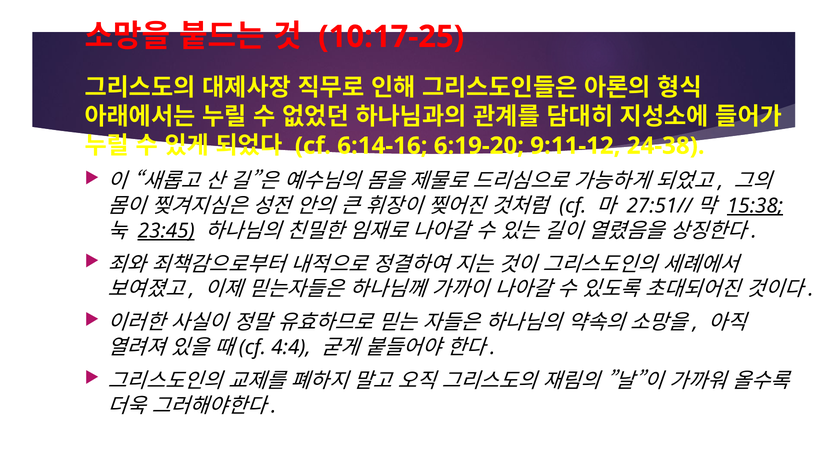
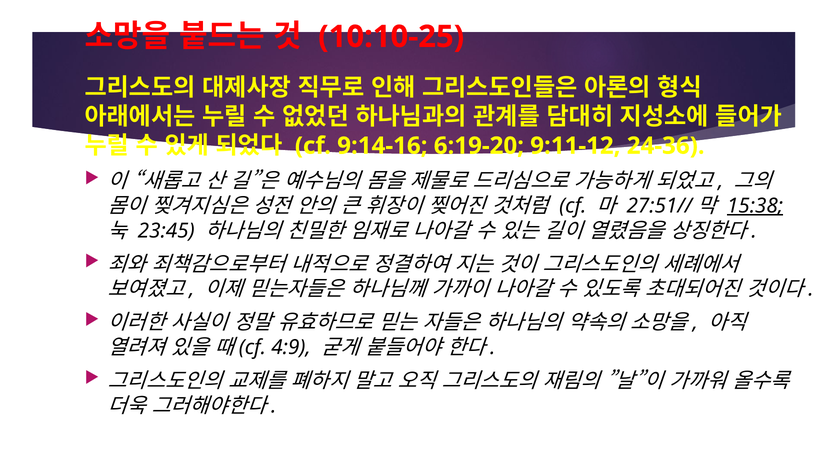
10:17-25: 10:17-25 -> 10:10-25 (391, 37)
6:14-16: 6:14-16 -> 9:14-16 (382, 146)
24-38: 24-38 -> 24-36 (666, 146)
23:45 underline: present -> none (166, 231)
4:4: 4:4 -> 4:9 (291, 347)
